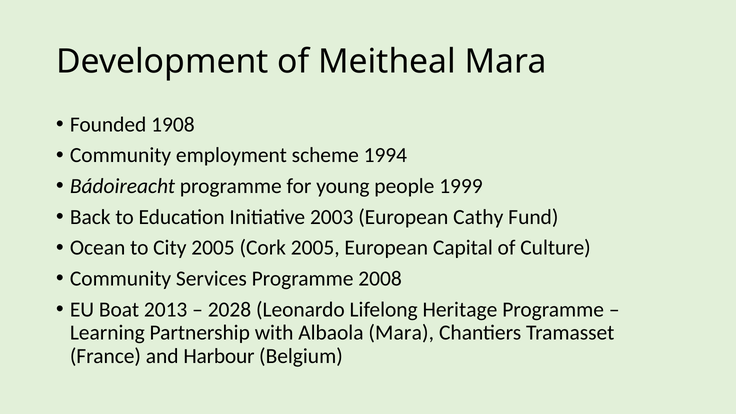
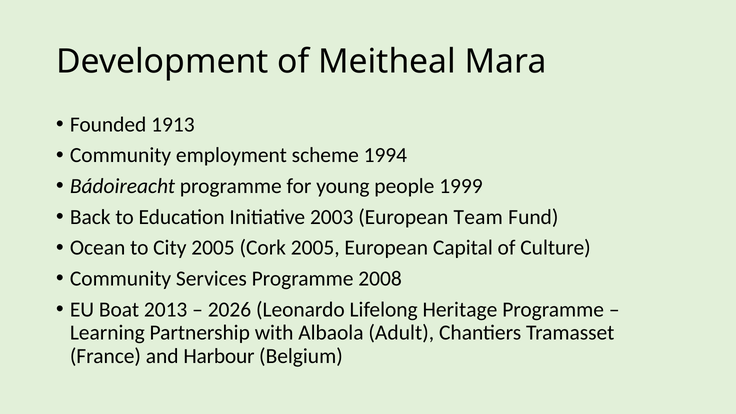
1908: 1908 -> 1913 (173, 124)
Cathy: Cathy -> Team (478, 217)
2028: 2028 -> 2026 (229, 310)
Albaola Mara: Mara -> Adult (401, 333)
